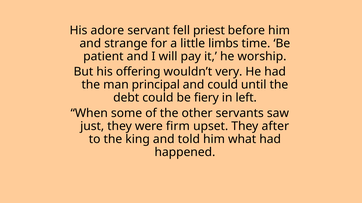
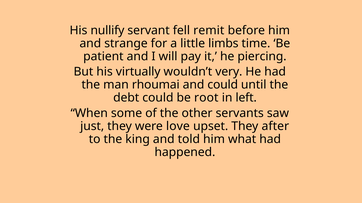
adore: adore -> nullify (107, 30)
priest: priest -> remit (209, 30)
worship: worship -> piercing (262, 57)
offering: offering -> virtually (138, 72)
principal: principal -> rhoumai (156, 85)
fiery: fiery -> root (206, 98)
firm: firm -> love (178, 127)
